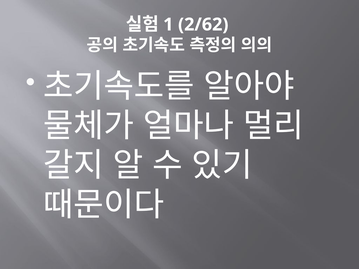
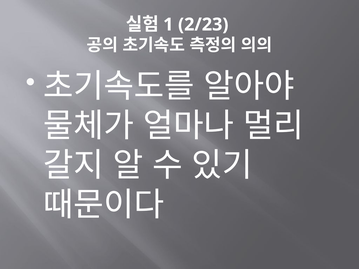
2/62: 2/62 -> 2/23 (203, 25)
